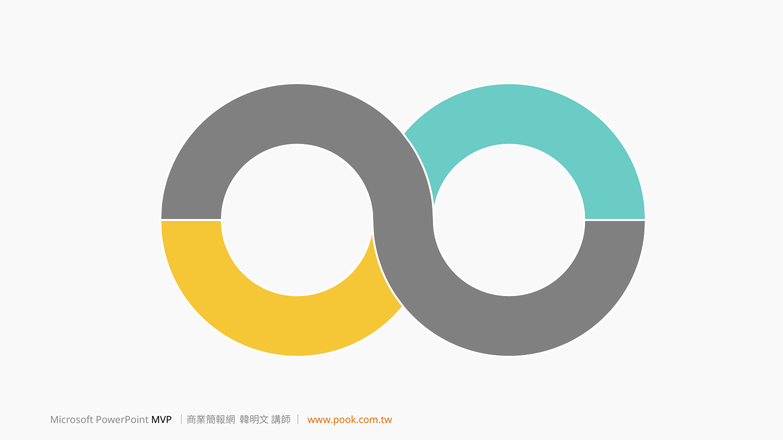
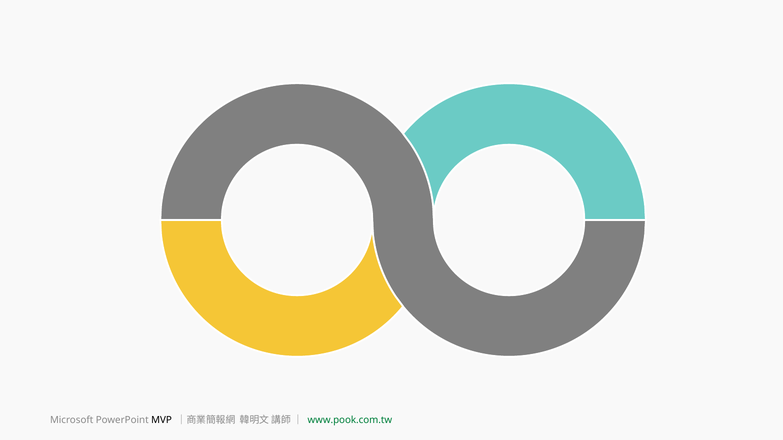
www.pook.com.tw colour: orange -> green (350, 421)
